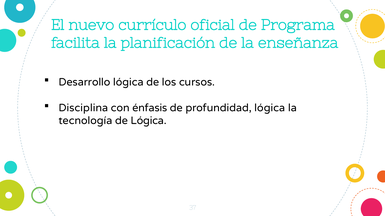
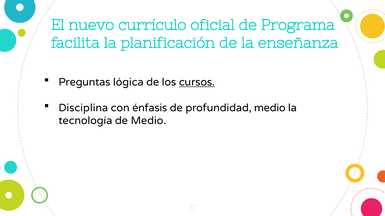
Desarrollo: Desarrollo -> Preguntas (85, 82)
cursos underline: none -> present (197, 82)
profundidad lógica: lógica -> medio (270, 108)
de Lógica: Lógica -> Medio (149, 121)
